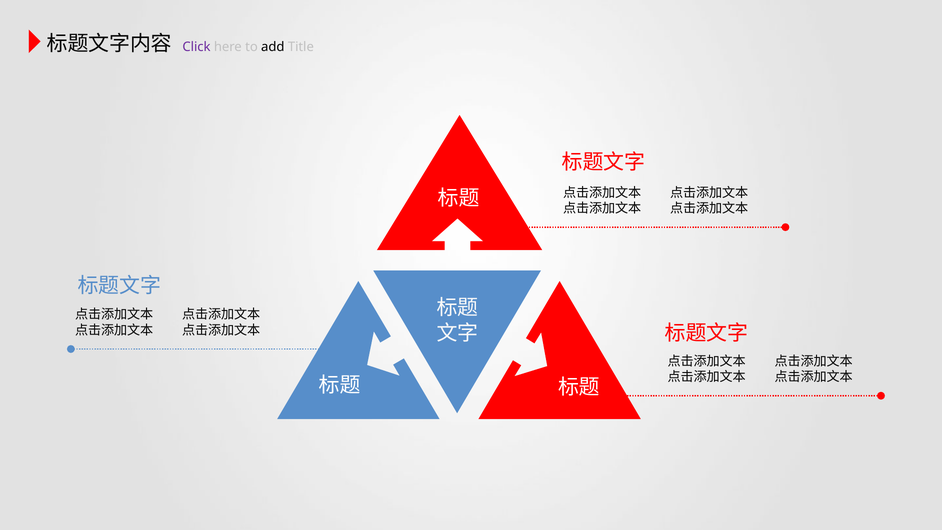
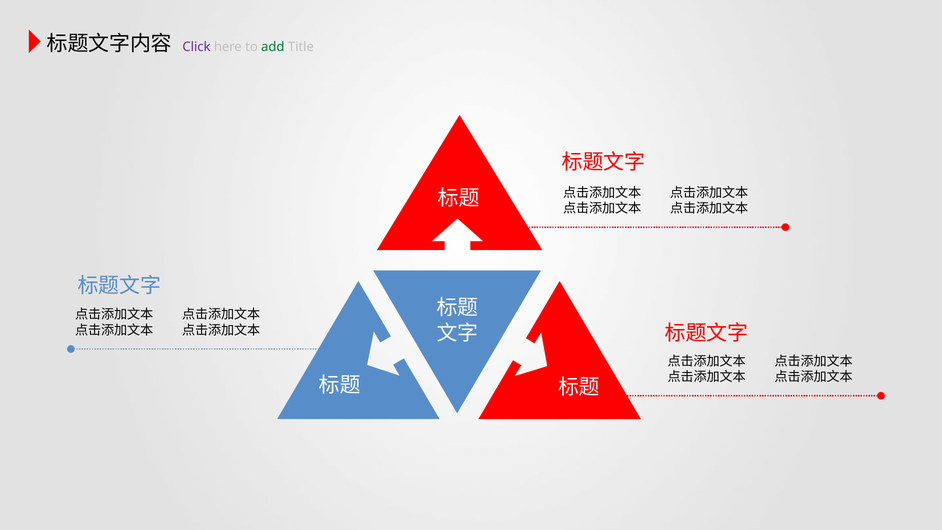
add colour: black -> green (273, 47)
